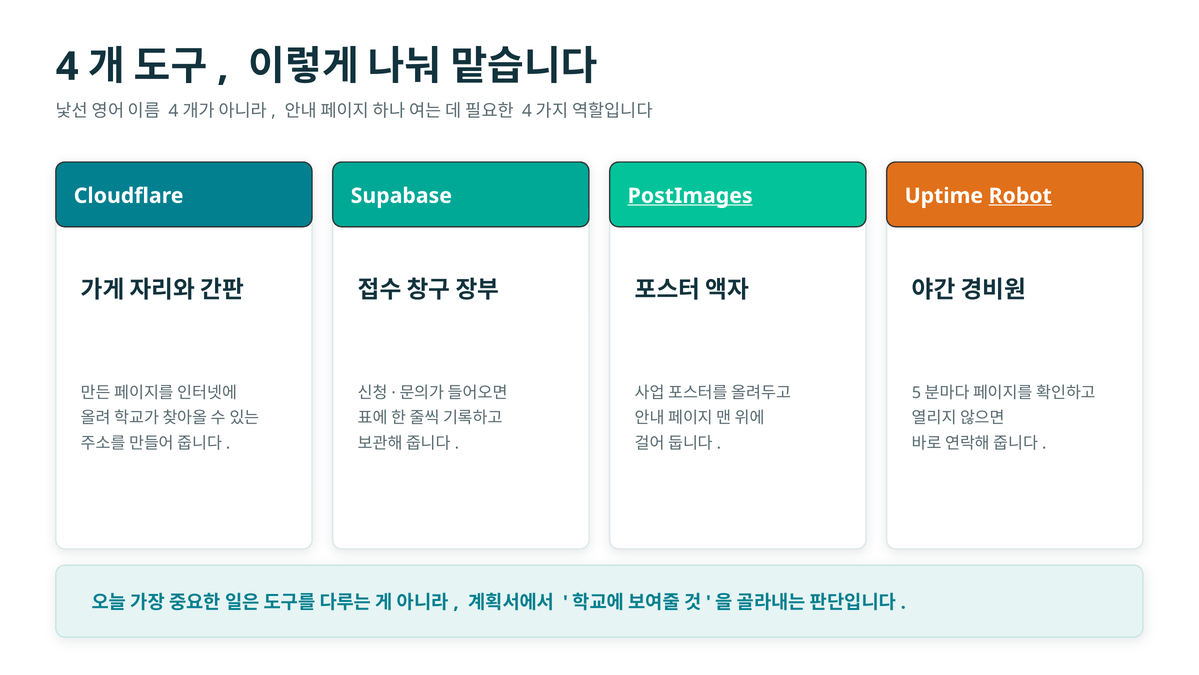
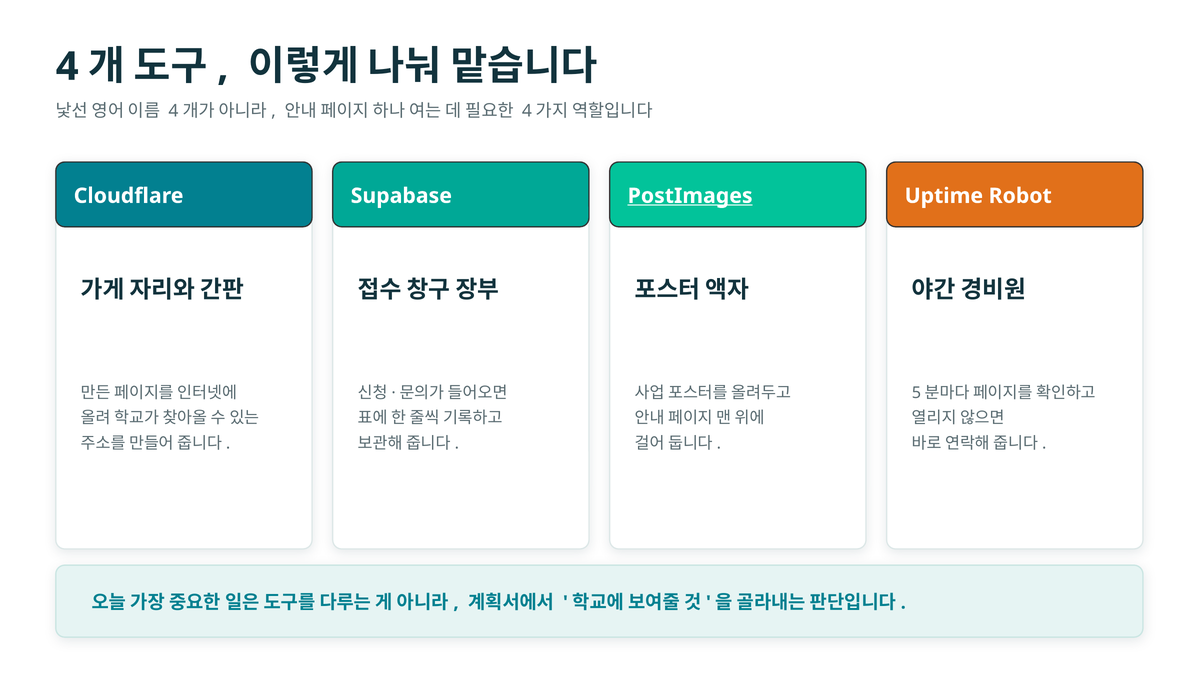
Robot underline: present -> none (1020, 196)
